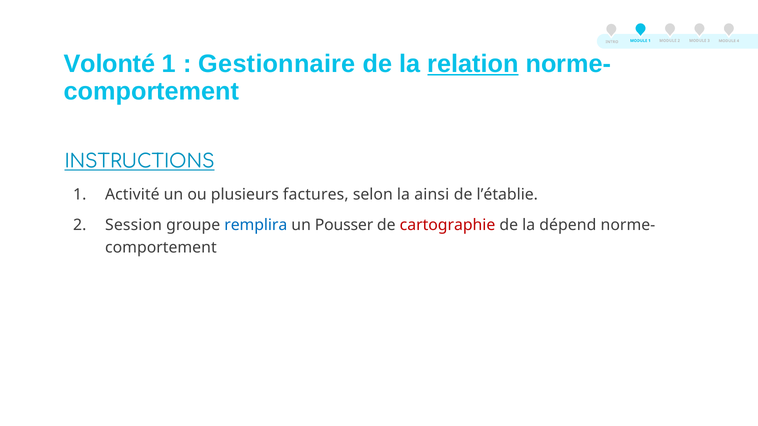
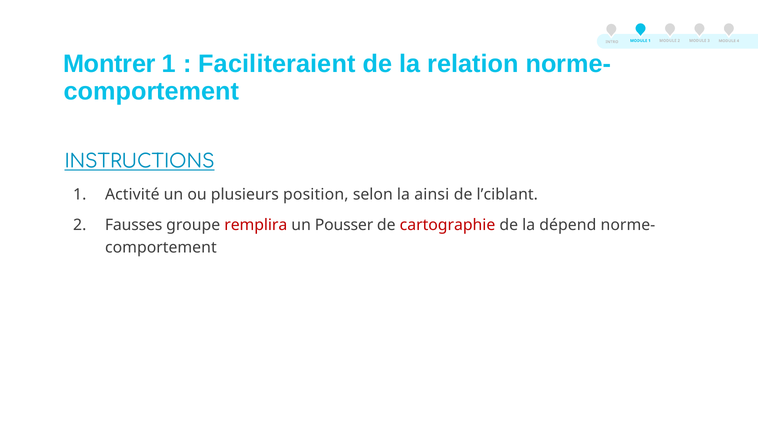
Volonté: Volonté -> Montrer (109, 64)
Gestionnaire: Gestionnaire -> Faciliteraient (277, 64)
relation underline: present -> none (473, 64)
factures: factures -> position (316, 194)
l’établie: l’établie -> l’ciblant (507, 194)
Session: Session -> Fausses (134, 225)
remplira colour: blue -> red (256, 225)
